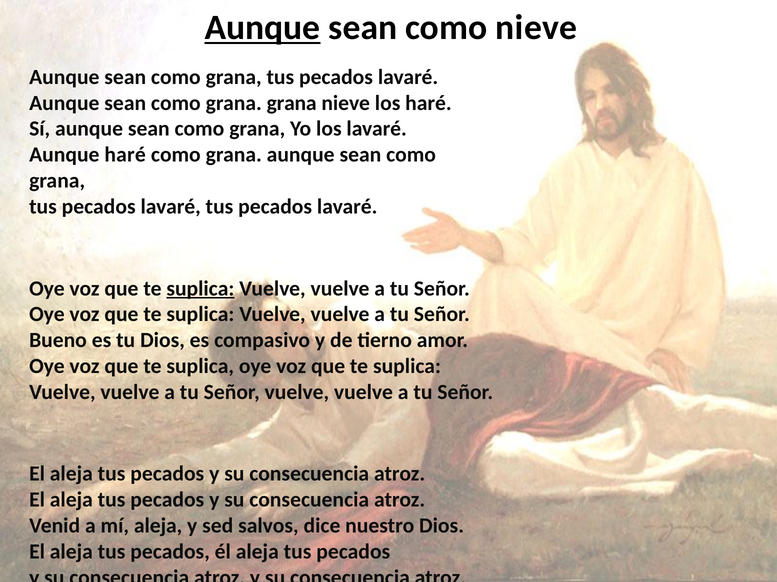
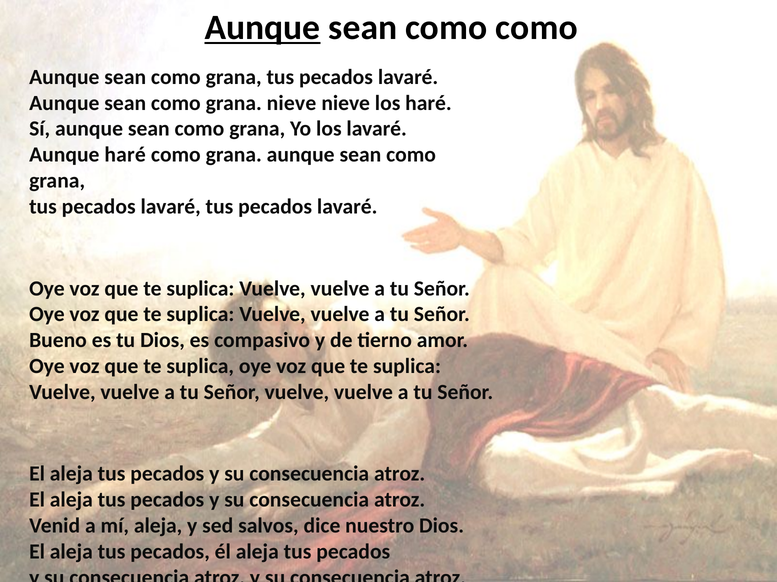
como nieve: nieve -> como (537, 28)
grana grana: grana -> nieve (291, 103)
suplica underline: present -> none (200, 289)
